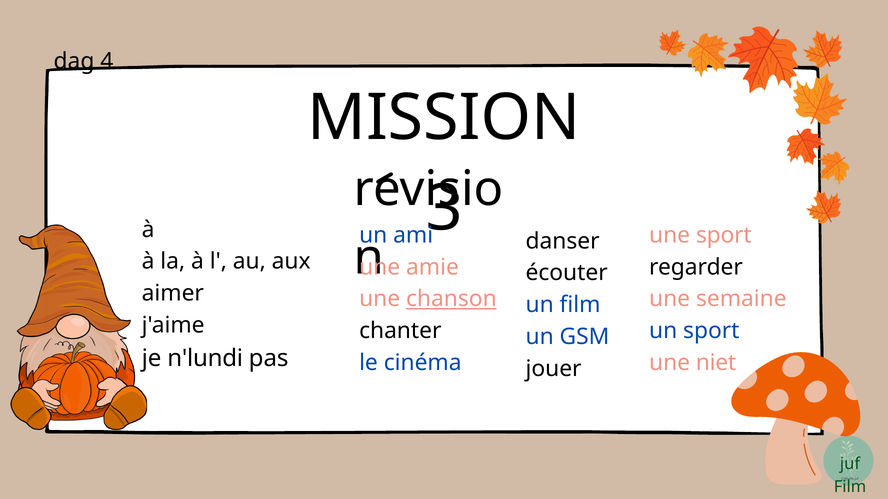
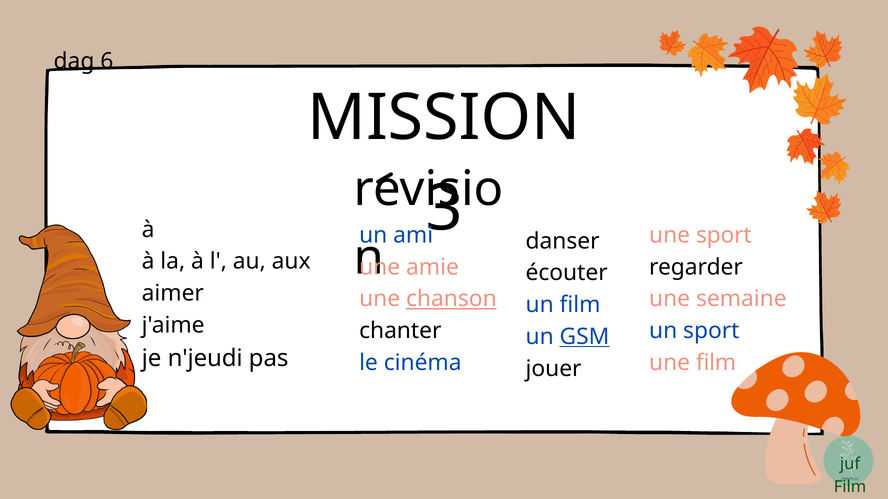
4: 4 -> 6 (107, 61)
GSM underline: none -> present (585, 337)
n'lundi: n'lundi -> n'jeudi (205, 359)
une niet: niet -> film (716, 363)
